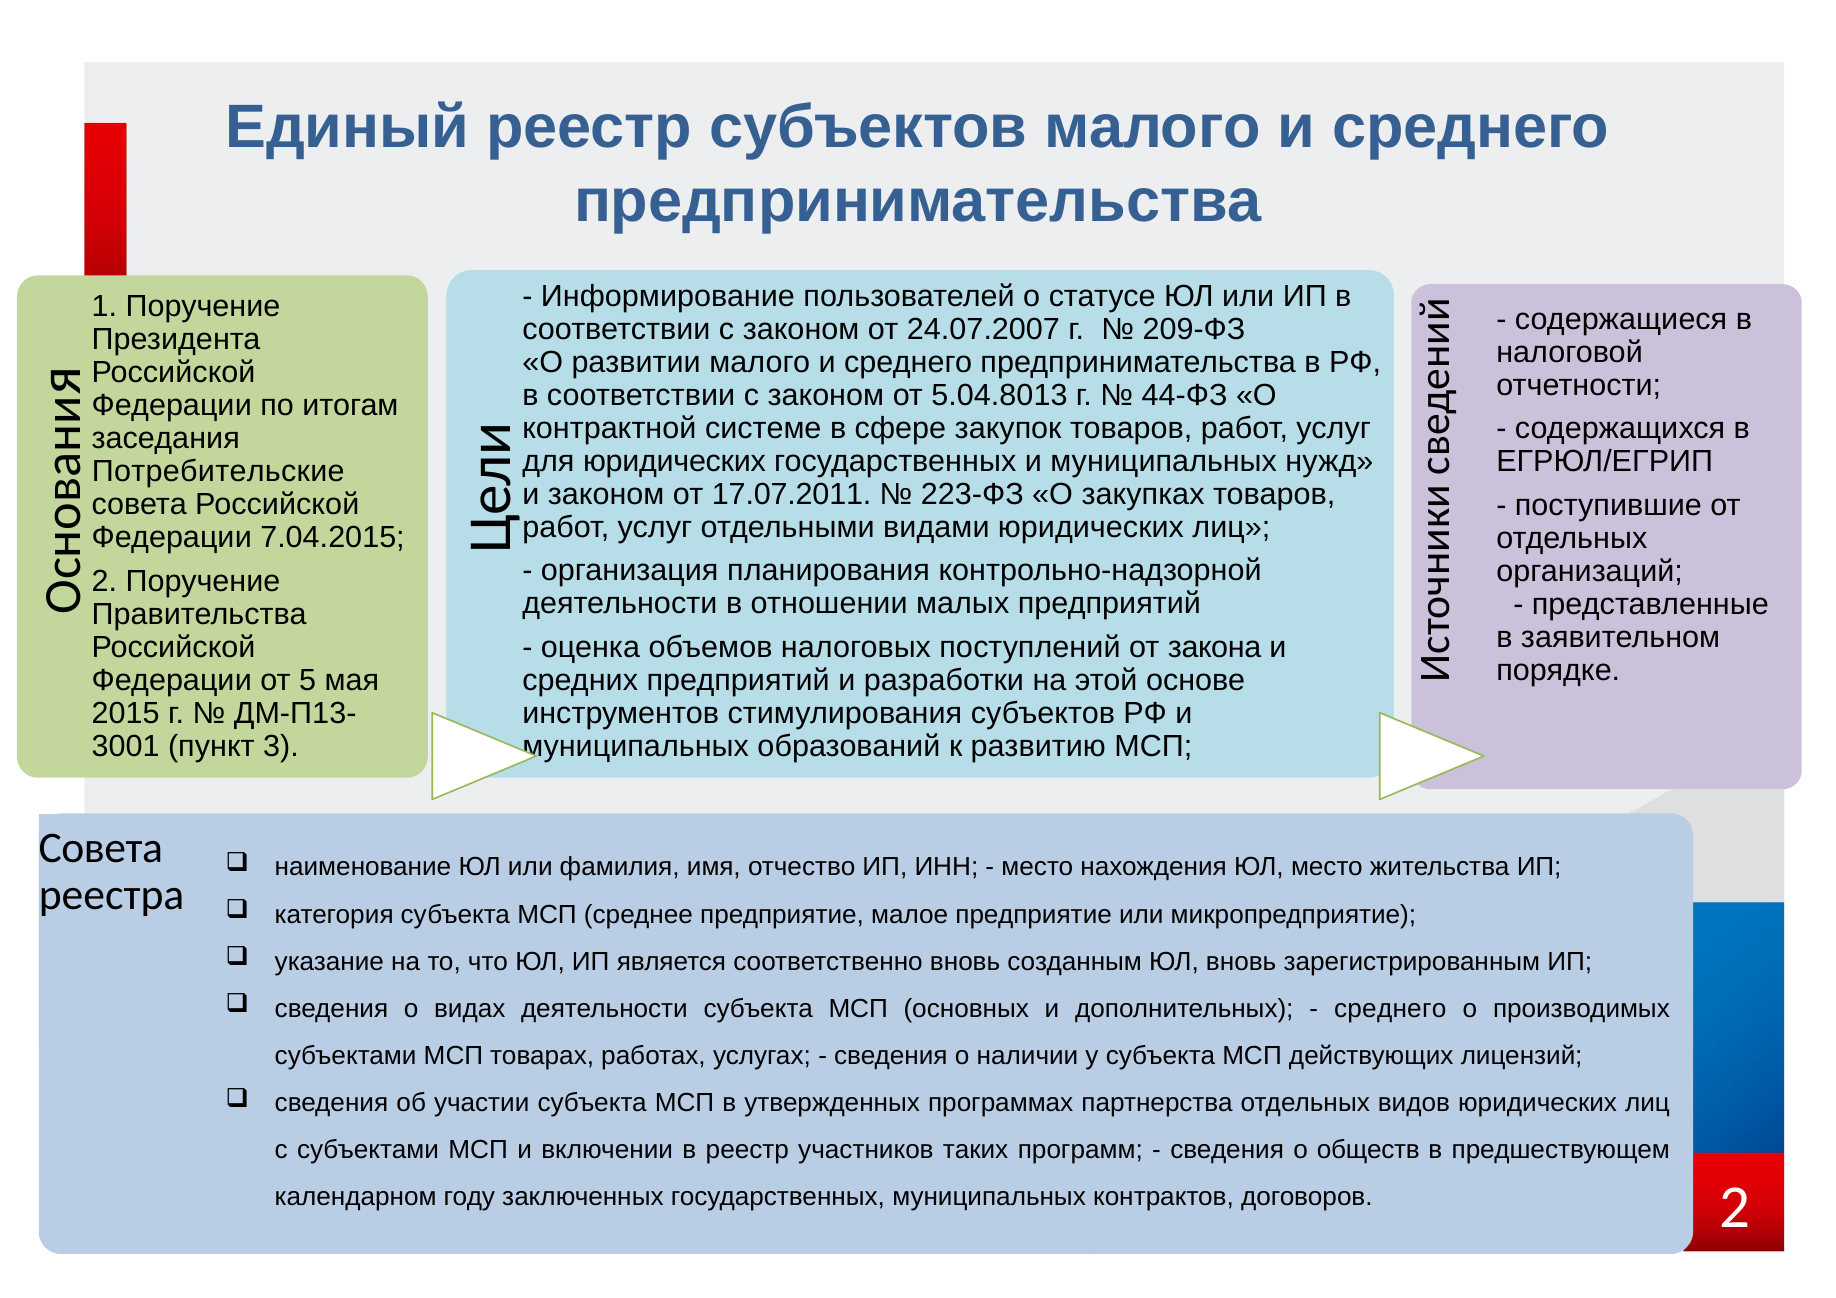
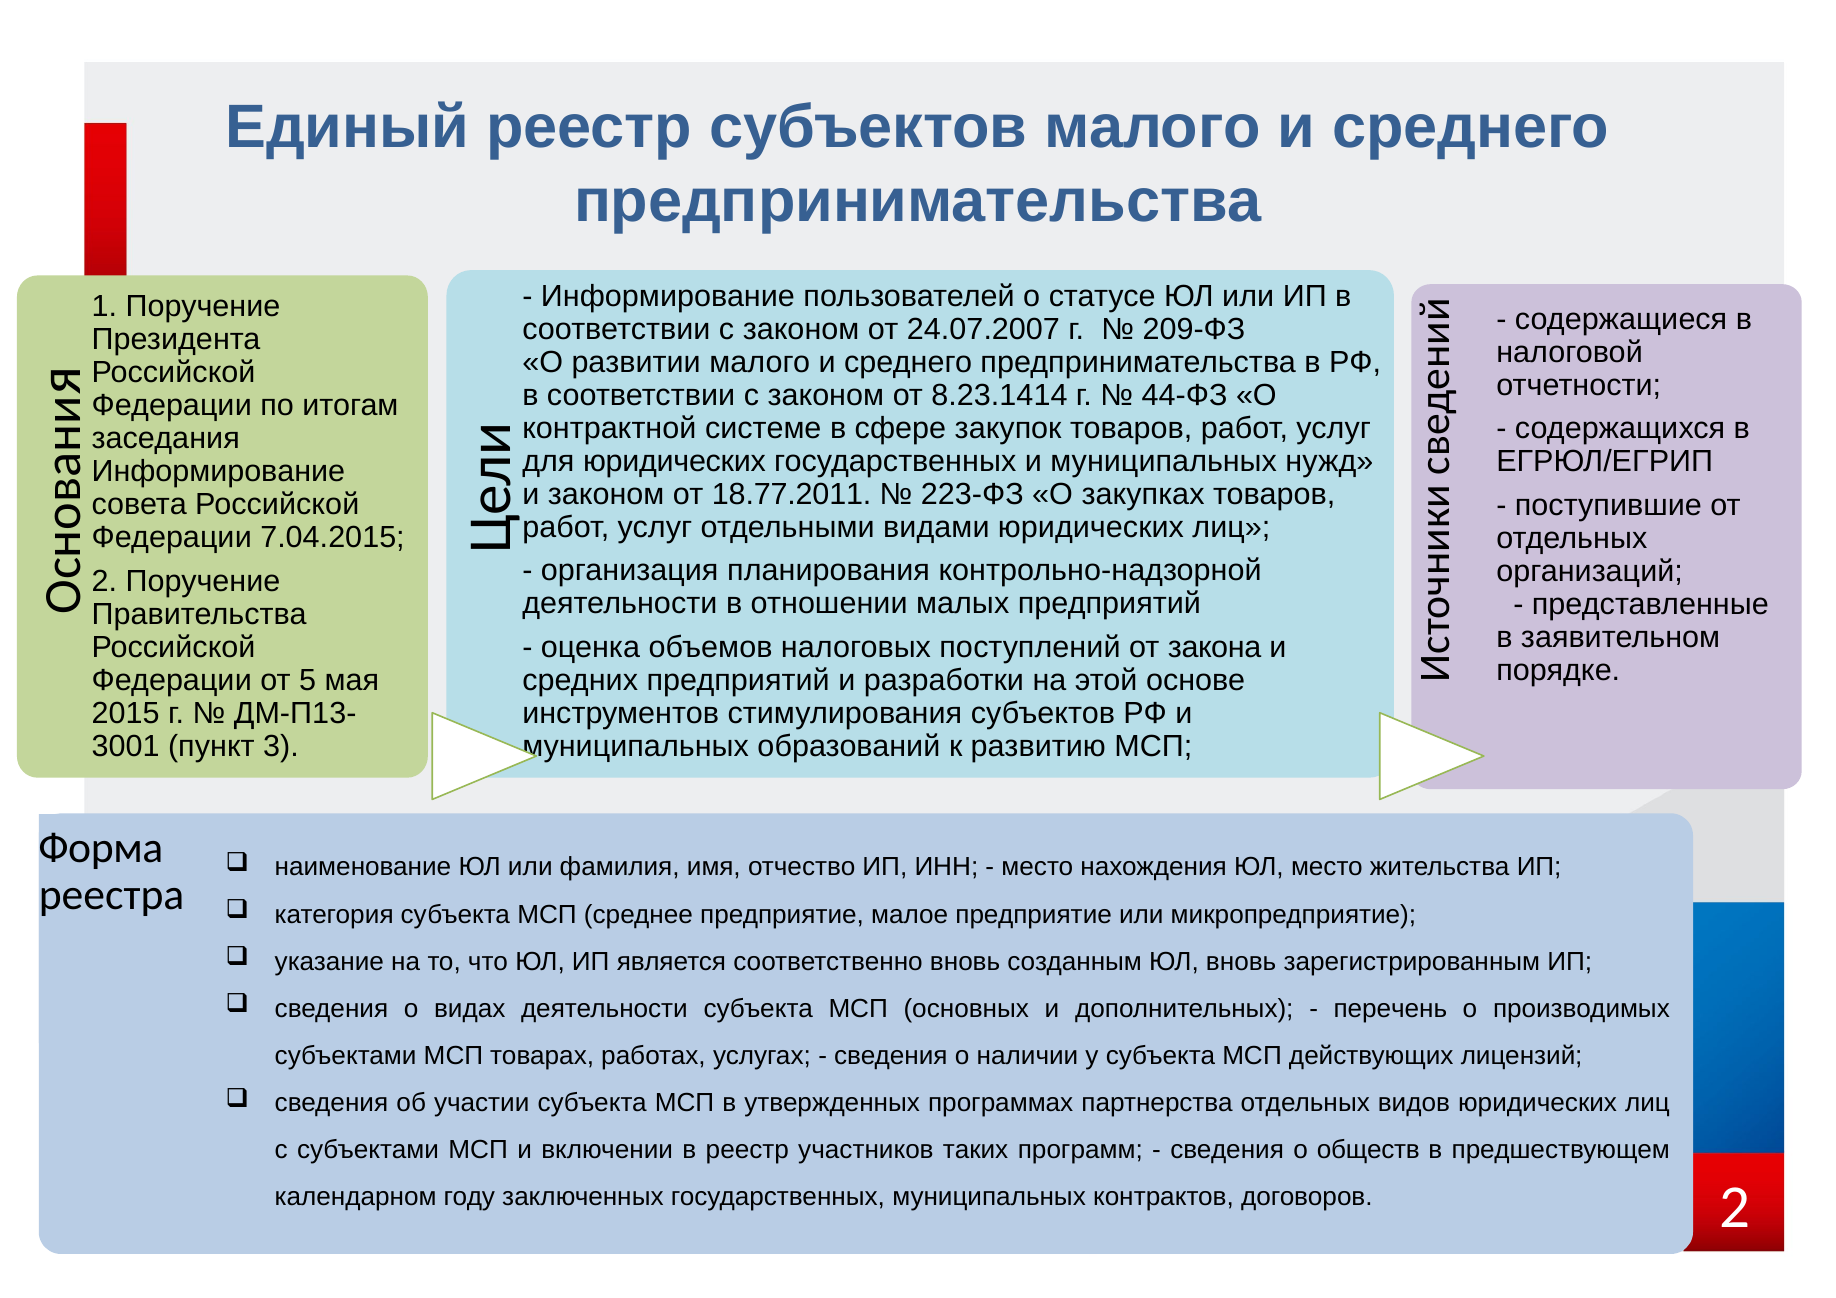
5.04.8013: 5.04.8013 -> 8.23.1414 (999, 395)
Потребительские: Потребительские -> Информирование (218, 472)
17.07.2011: 17.07.2011 -> 18.77.2011 (792, 494)
Совета: Совета -> Форма (101, 848)
среднего: среднего -> перечень (1390, 1009)
